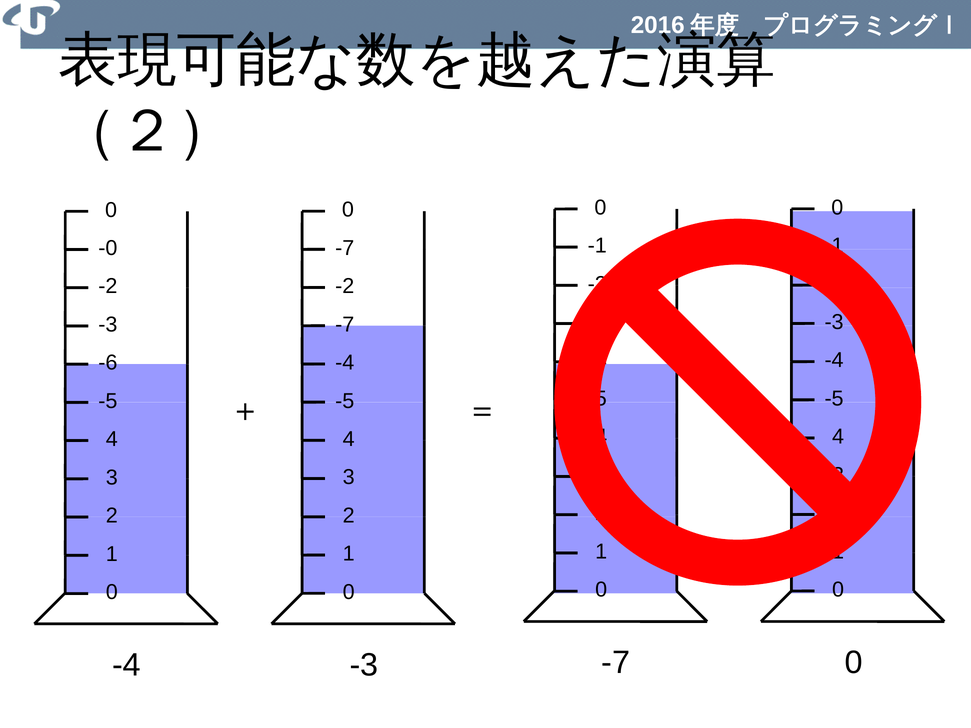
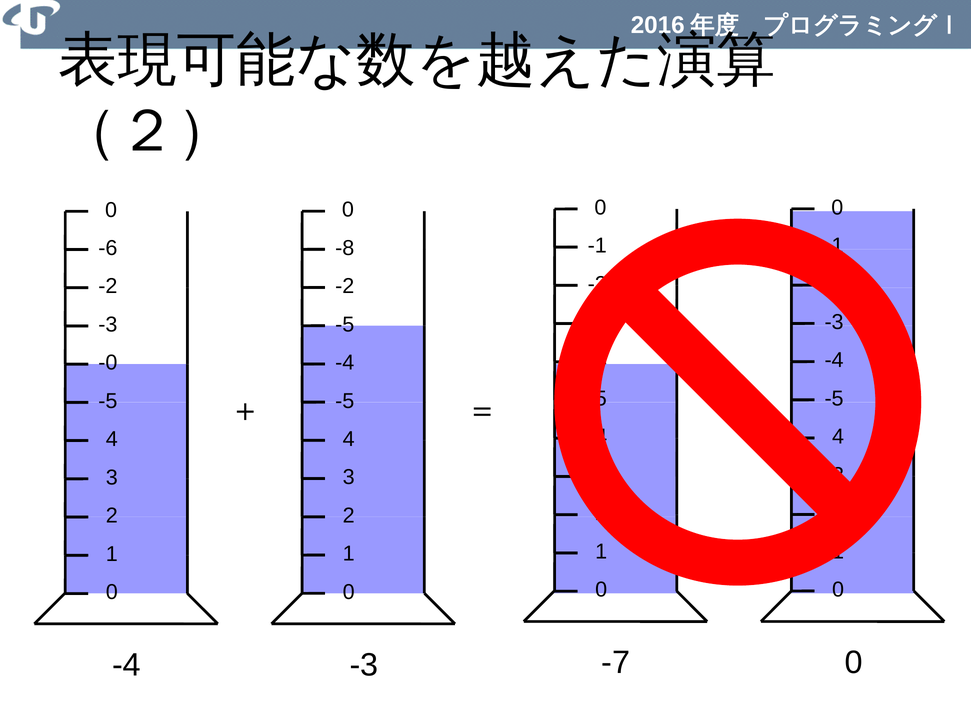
-7: -7 -> -8 (345, 248)
-0: -0 -> -6 (108, 248)
-7: -7 -> -5 (345, 325)
-6: -6 -> -0 (108, 363)
